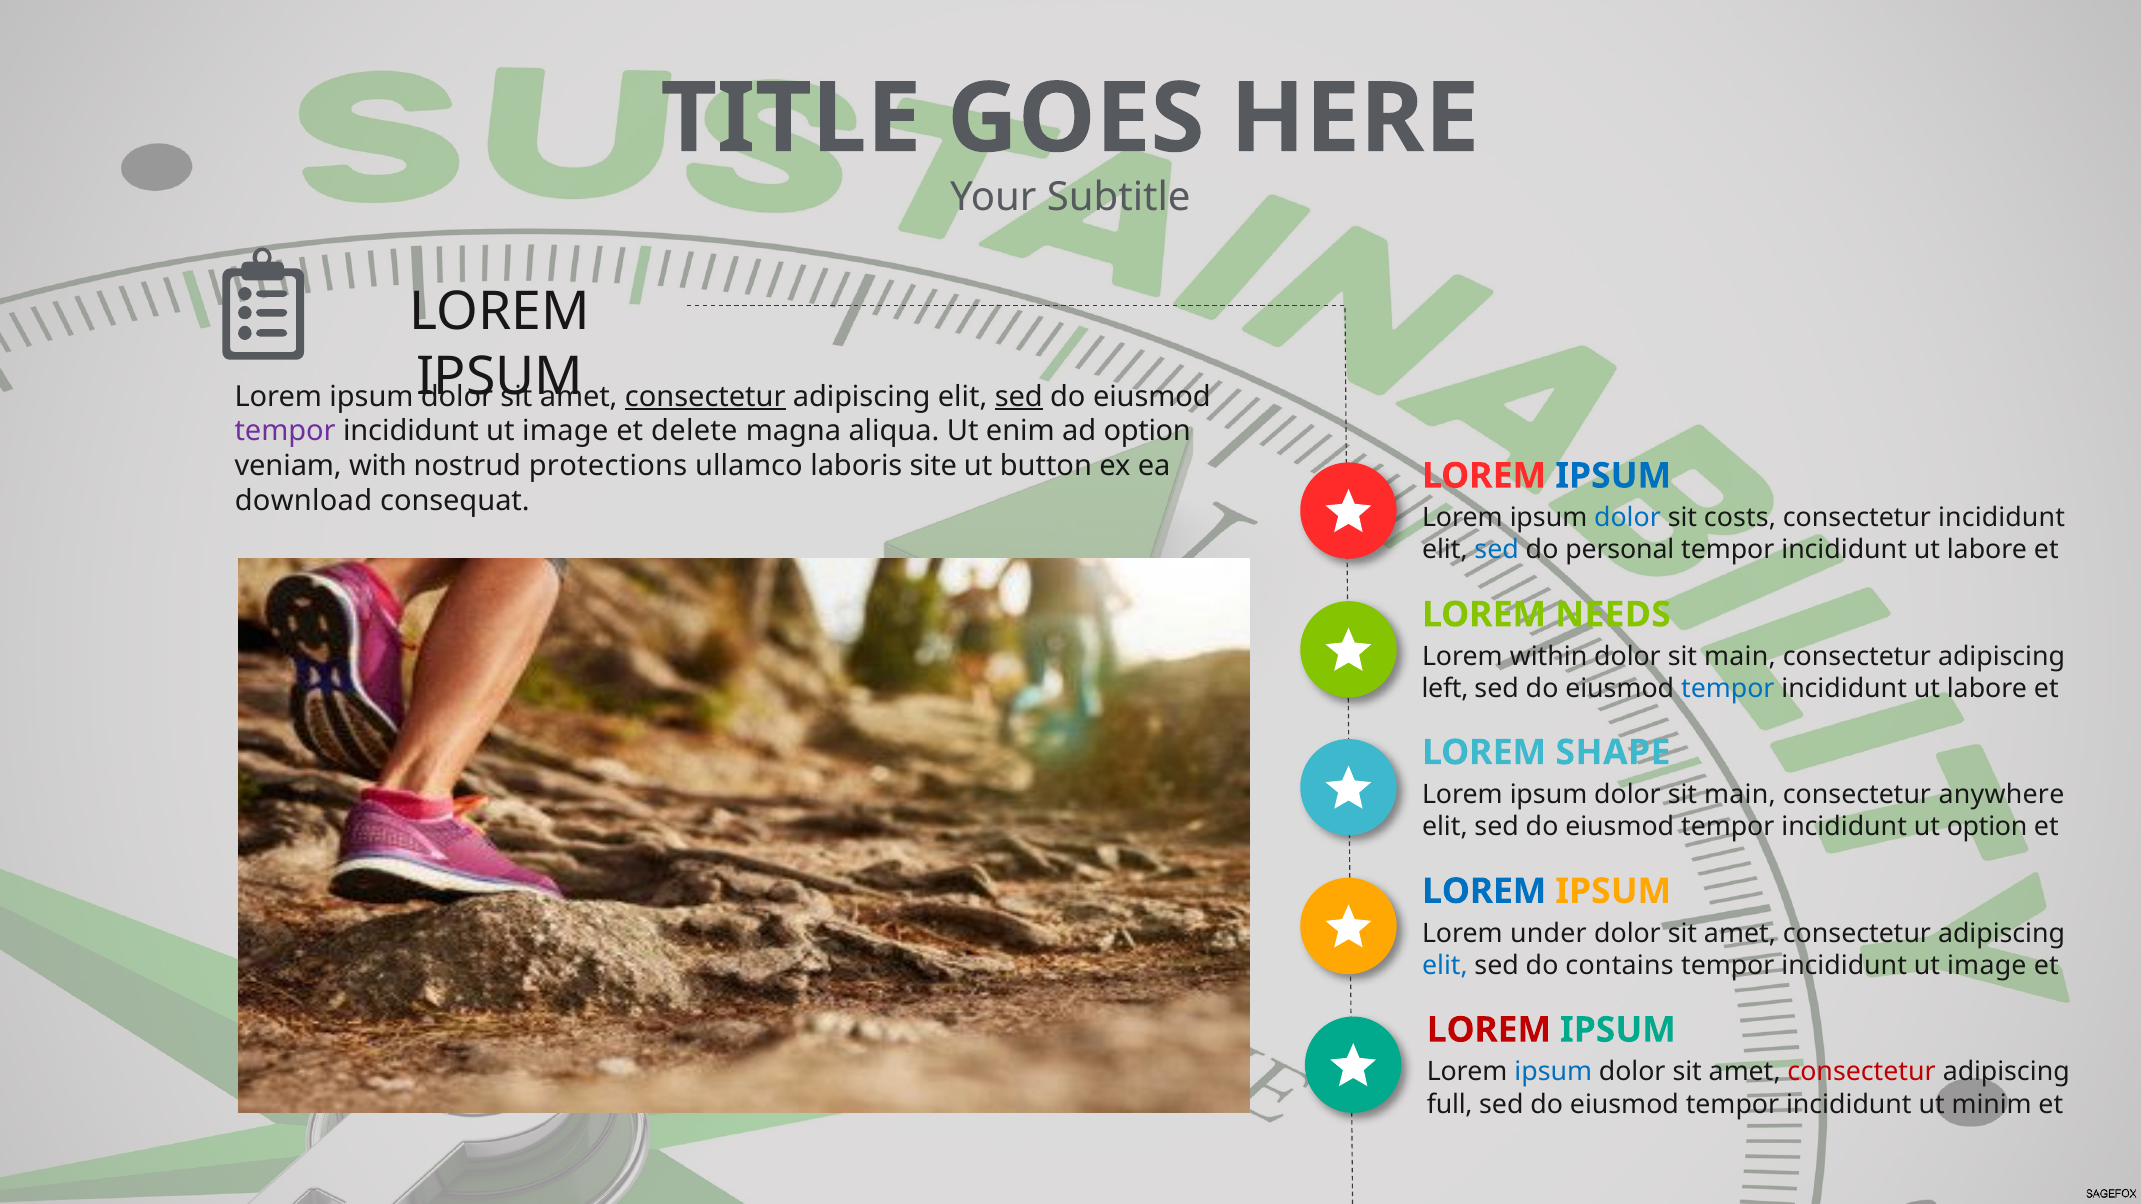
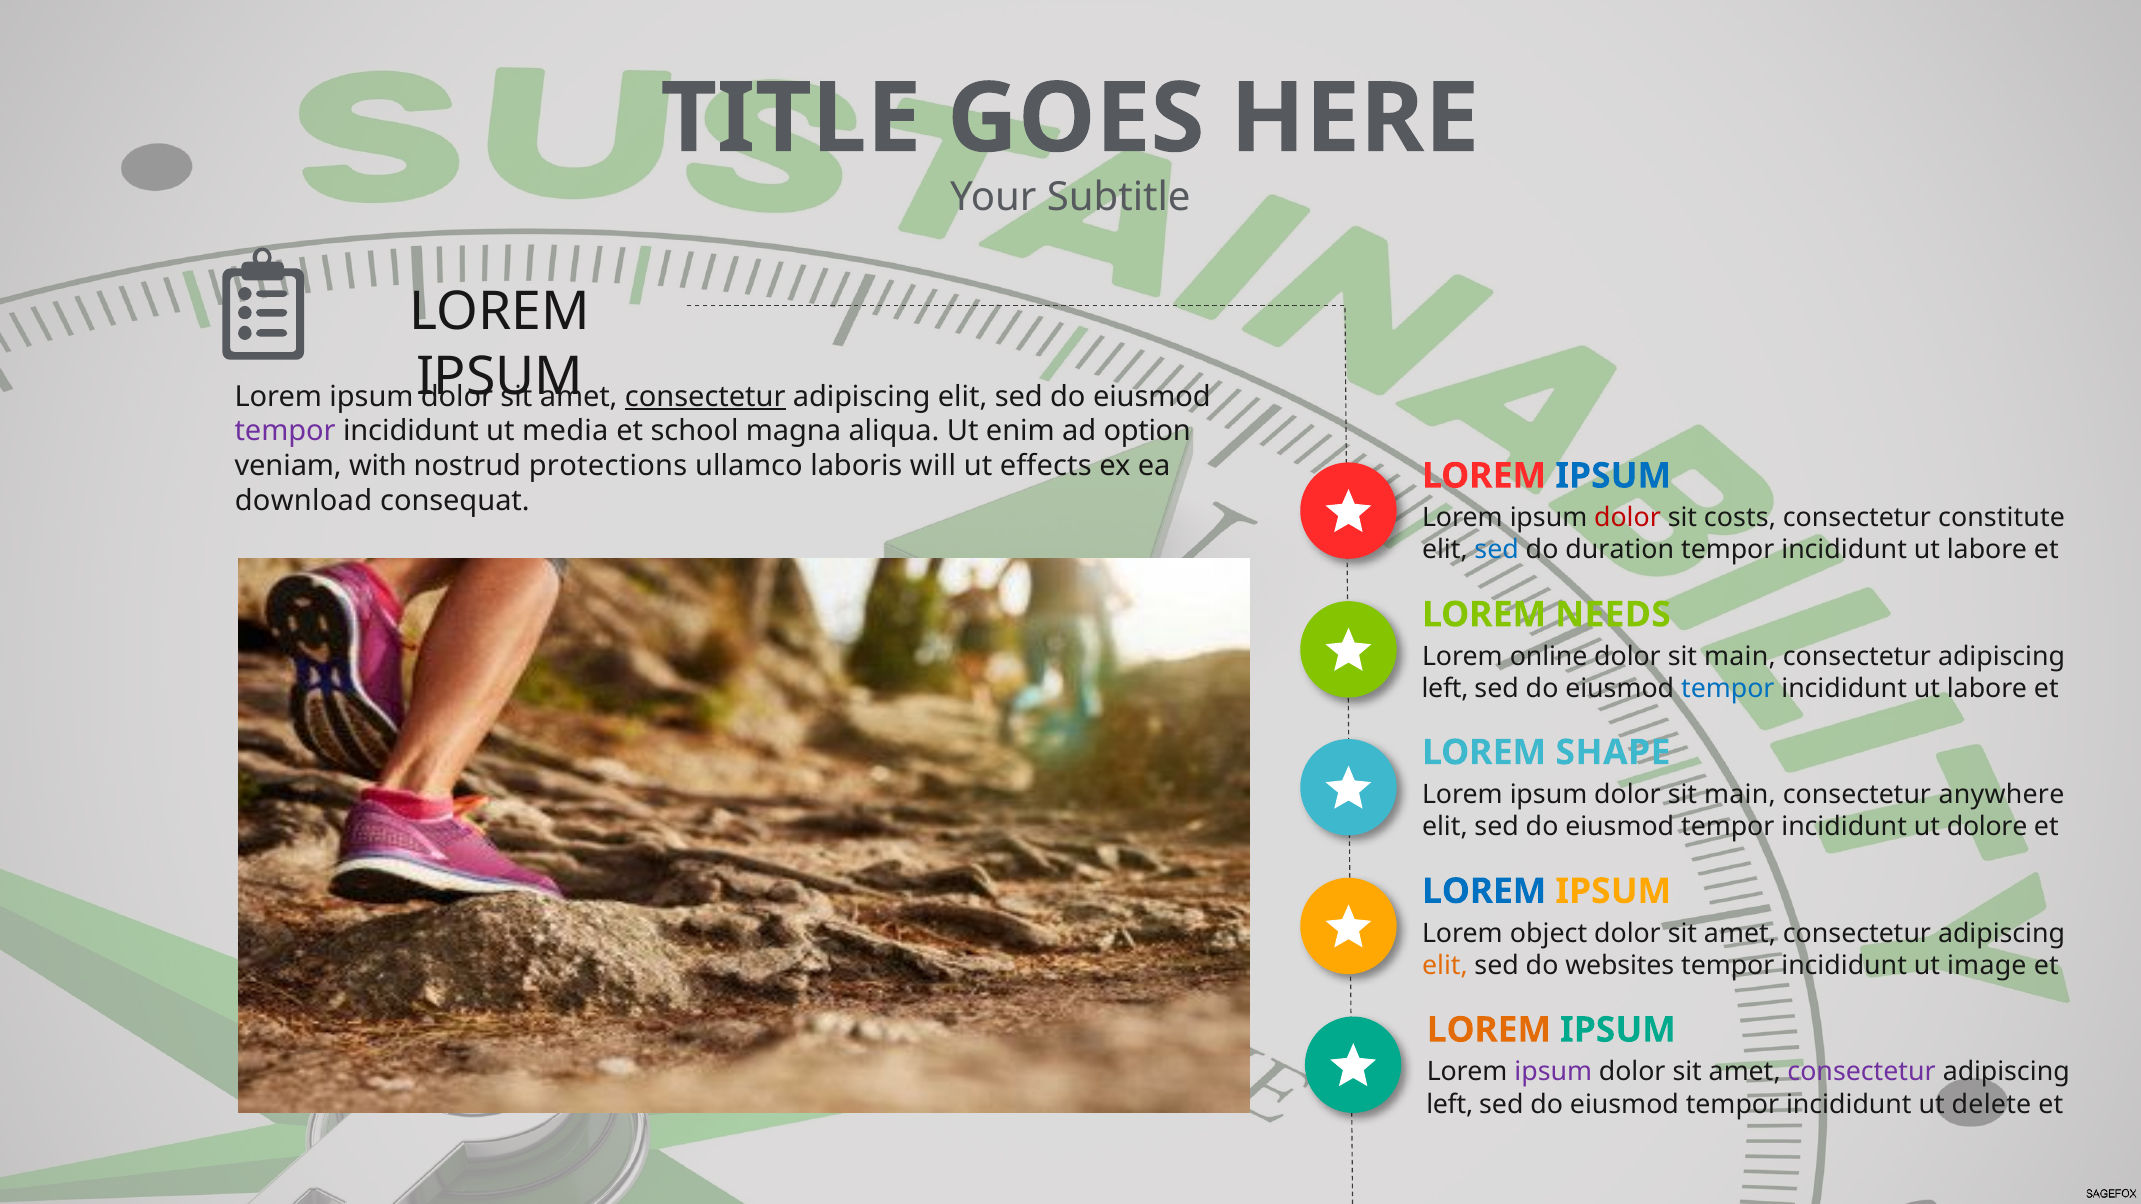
sed underline: present -> none (1019, 397)
image: image -> media (565, 431)
delete: delete -> school (695, 431)
site: site -> will (933, 466)
button: button -> effects (1046, 466)
dolor colour: blue -> red (1627, 518)
consectetur incididunt: incididunt -> constitute (2002, 518)
personal: personal -> duration (1620, 550)
within: within -> online (1549, 657)
ut option: option -> dolore (1987, 827)
under: under -> object (1549, 934)
elit colour: blue -> orange (1445, 966)
contains: contains -> websites (1620, 966)
LOREM colour: red -> orange (1489, 1030)
ipsum colour: blue -> purple (1553, 1072)
consectetur colour: red -> purple (1862, 1072)
full: full -> left (1450, 1105)
minim: minim -> delete (1992, 1105)
